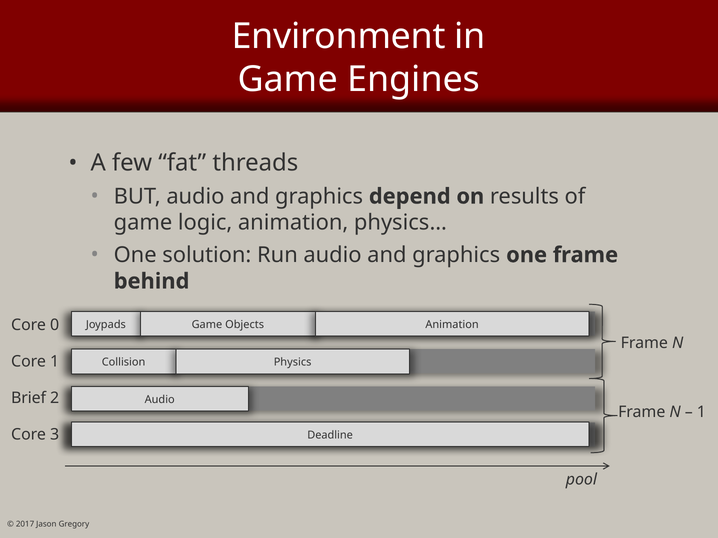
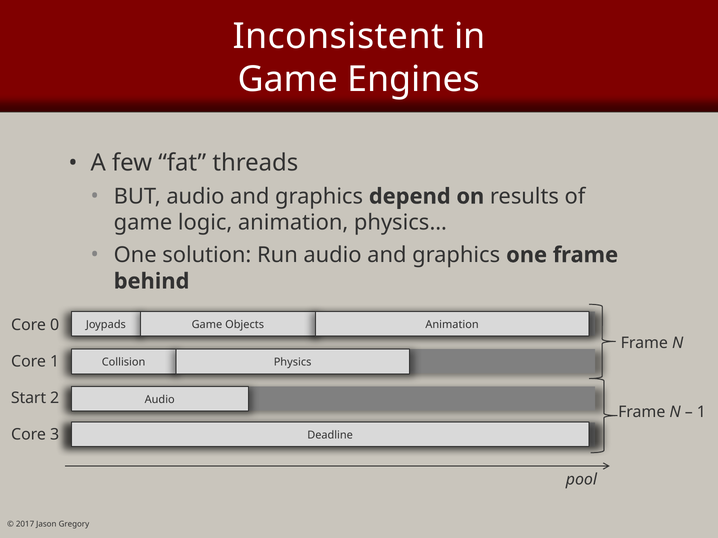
Environment: Environment -> Inconsistent (338, 36)
Brief: Brief -> Start (29, 399)
